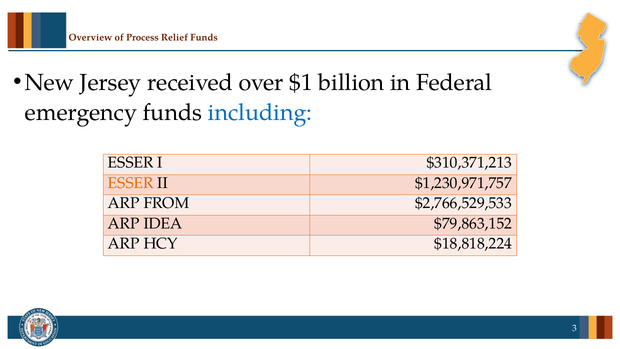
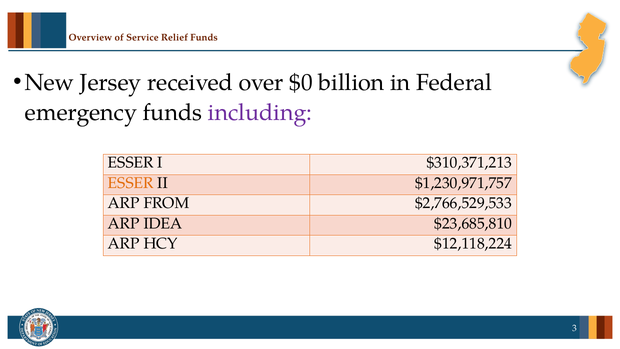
Process: Process -> Service (142, 38)
$1: $1 -> $0 (301, 82)
including colour: blue -> purple (260, 112)
$79,863,152: $79,863,152 -> $23,685,810 (473, 223)
$18,818,224: $18,818,224 -> $12,118,224 (473, 244)
